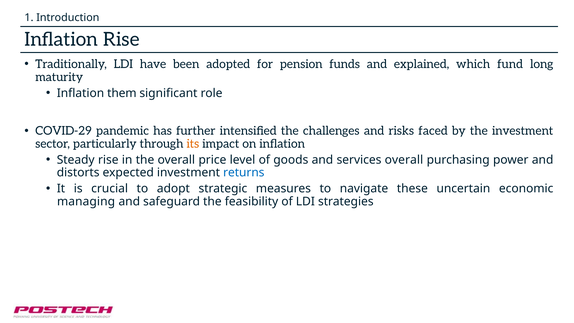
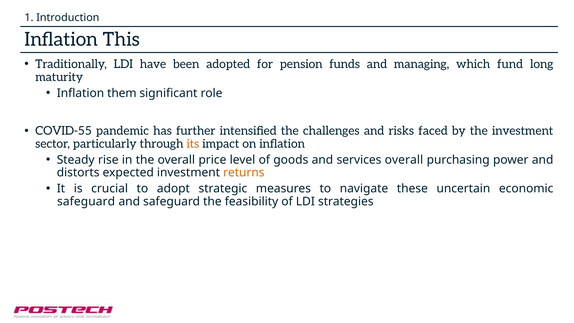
Inflation Rise: Rise -> This (121, 39)
explained: explained -> managing (422, 64)
COVID-29: COVID-29 -> COVID-55 (64, 131)
returns colour: blue -> orange (244, 173)
managing: managing -> safeguard (86, 201)
